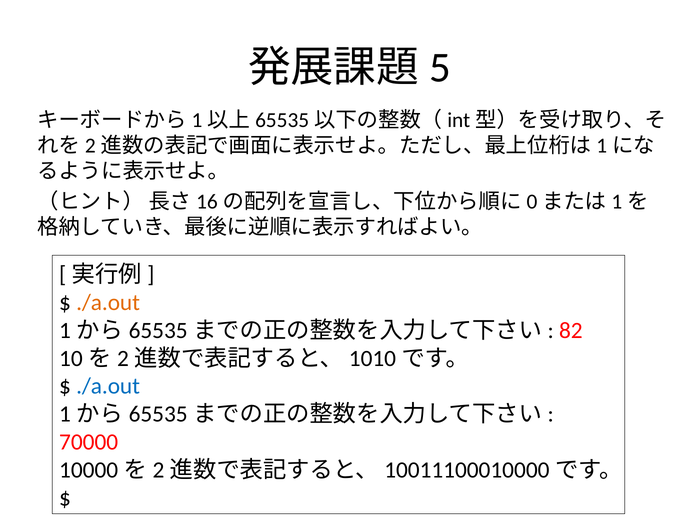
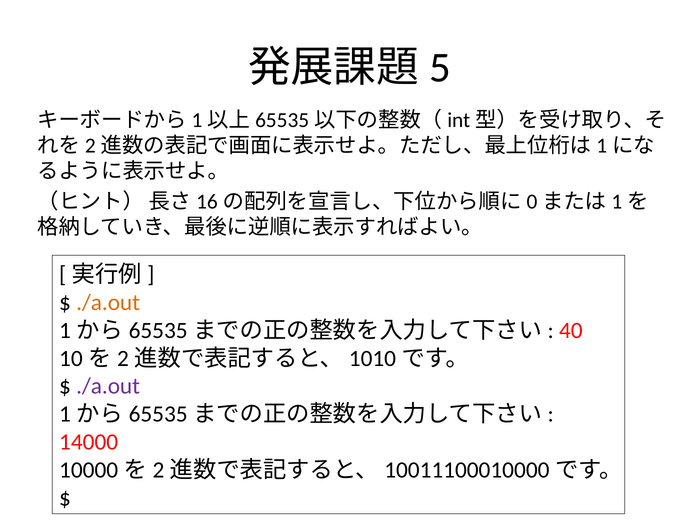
82: 82 -> 40 (571, 331)
./a.out colour: blue -> purple (108, 386)
70000: 70000 -> 14000 (89, 442)
